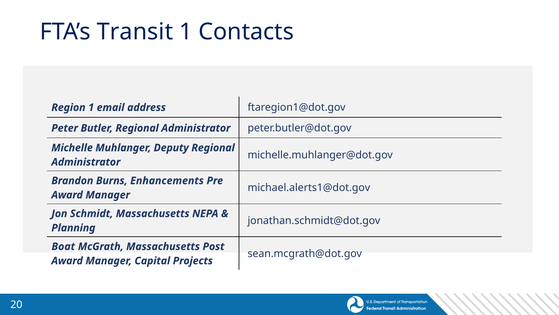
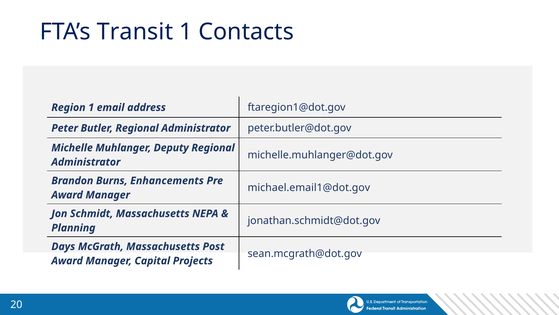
michael.alerts1@dot.gov: michael.alerts1@dot.gov -> michael.email1@dot.gov (309, 188)
Boat: Boat -> Days (63, 246)
